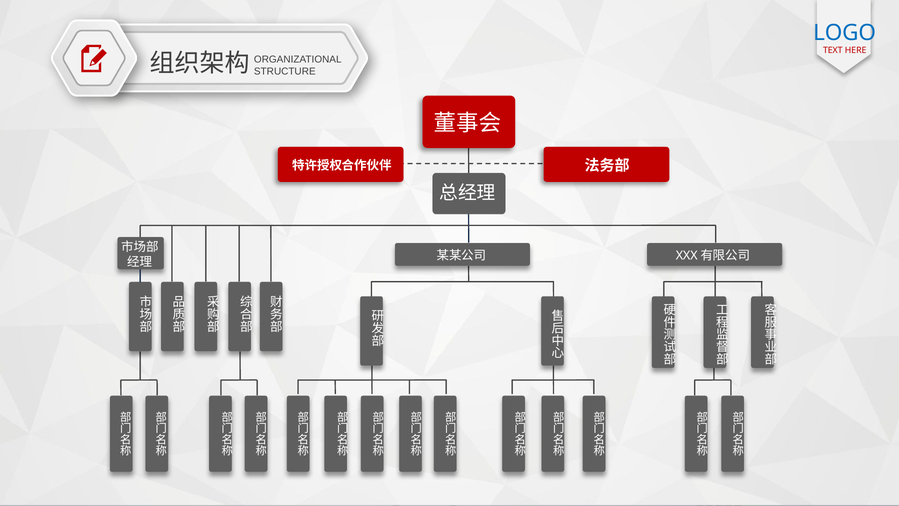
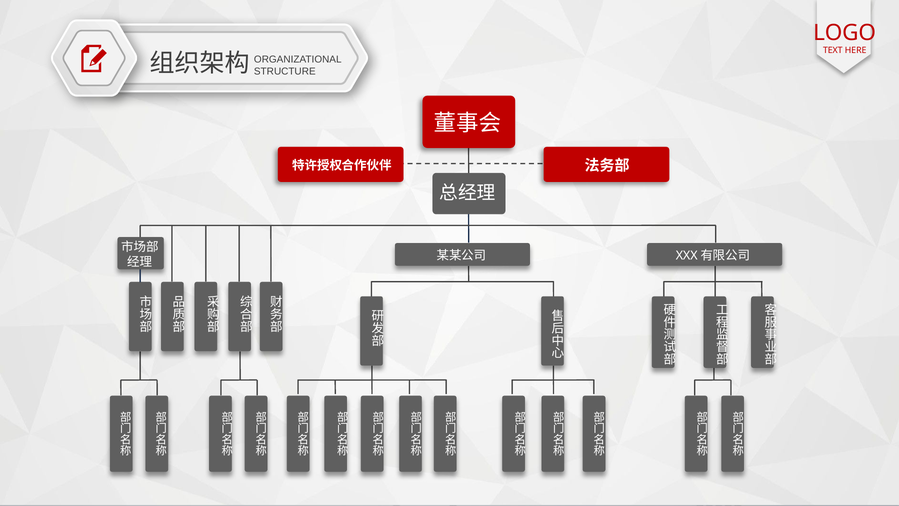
LOGO colour: blue -> red (845, 33)
